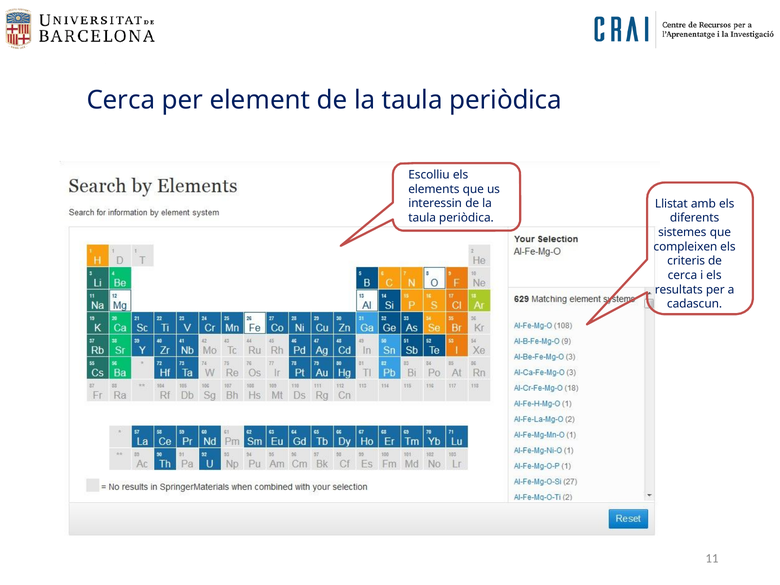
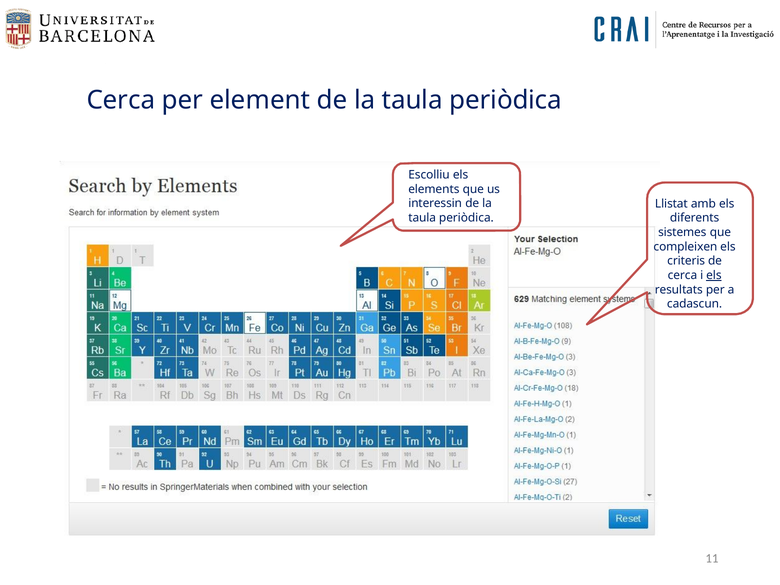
els underline: none -> present (714, 275)
